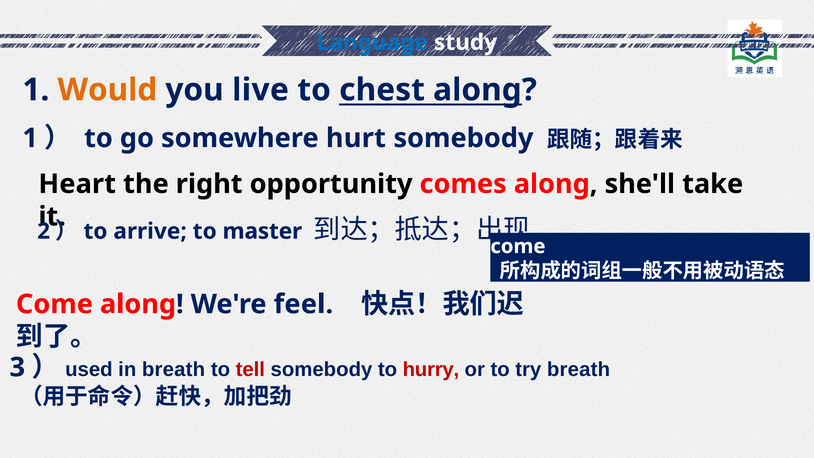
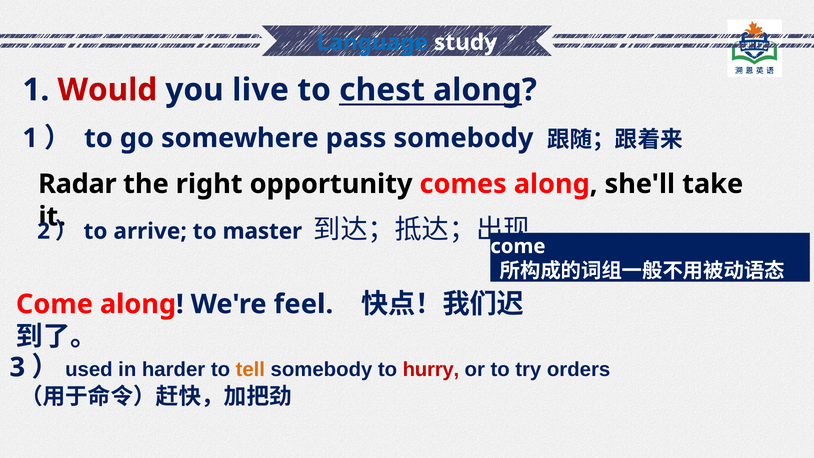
Would colour: orange -> red (107, 90)
hurt: hurt -> pass (356, 138)
Heart: Heart -> Radar (77, 184)
in breath: breath -> harder (174, 369)
tell colour: red -> orange (250, 369)
try breath: breath -> orders (579, 369)
